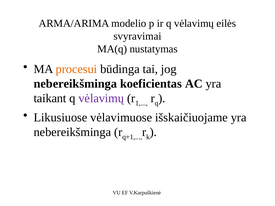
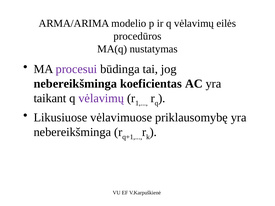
svyravimai: svyravimai -> procedūros (137, 36)
procesui colour: orange -> purple (76, 69)
išskaičiuojame: išskaičiuojame -> priklausomybę (192, 118)
